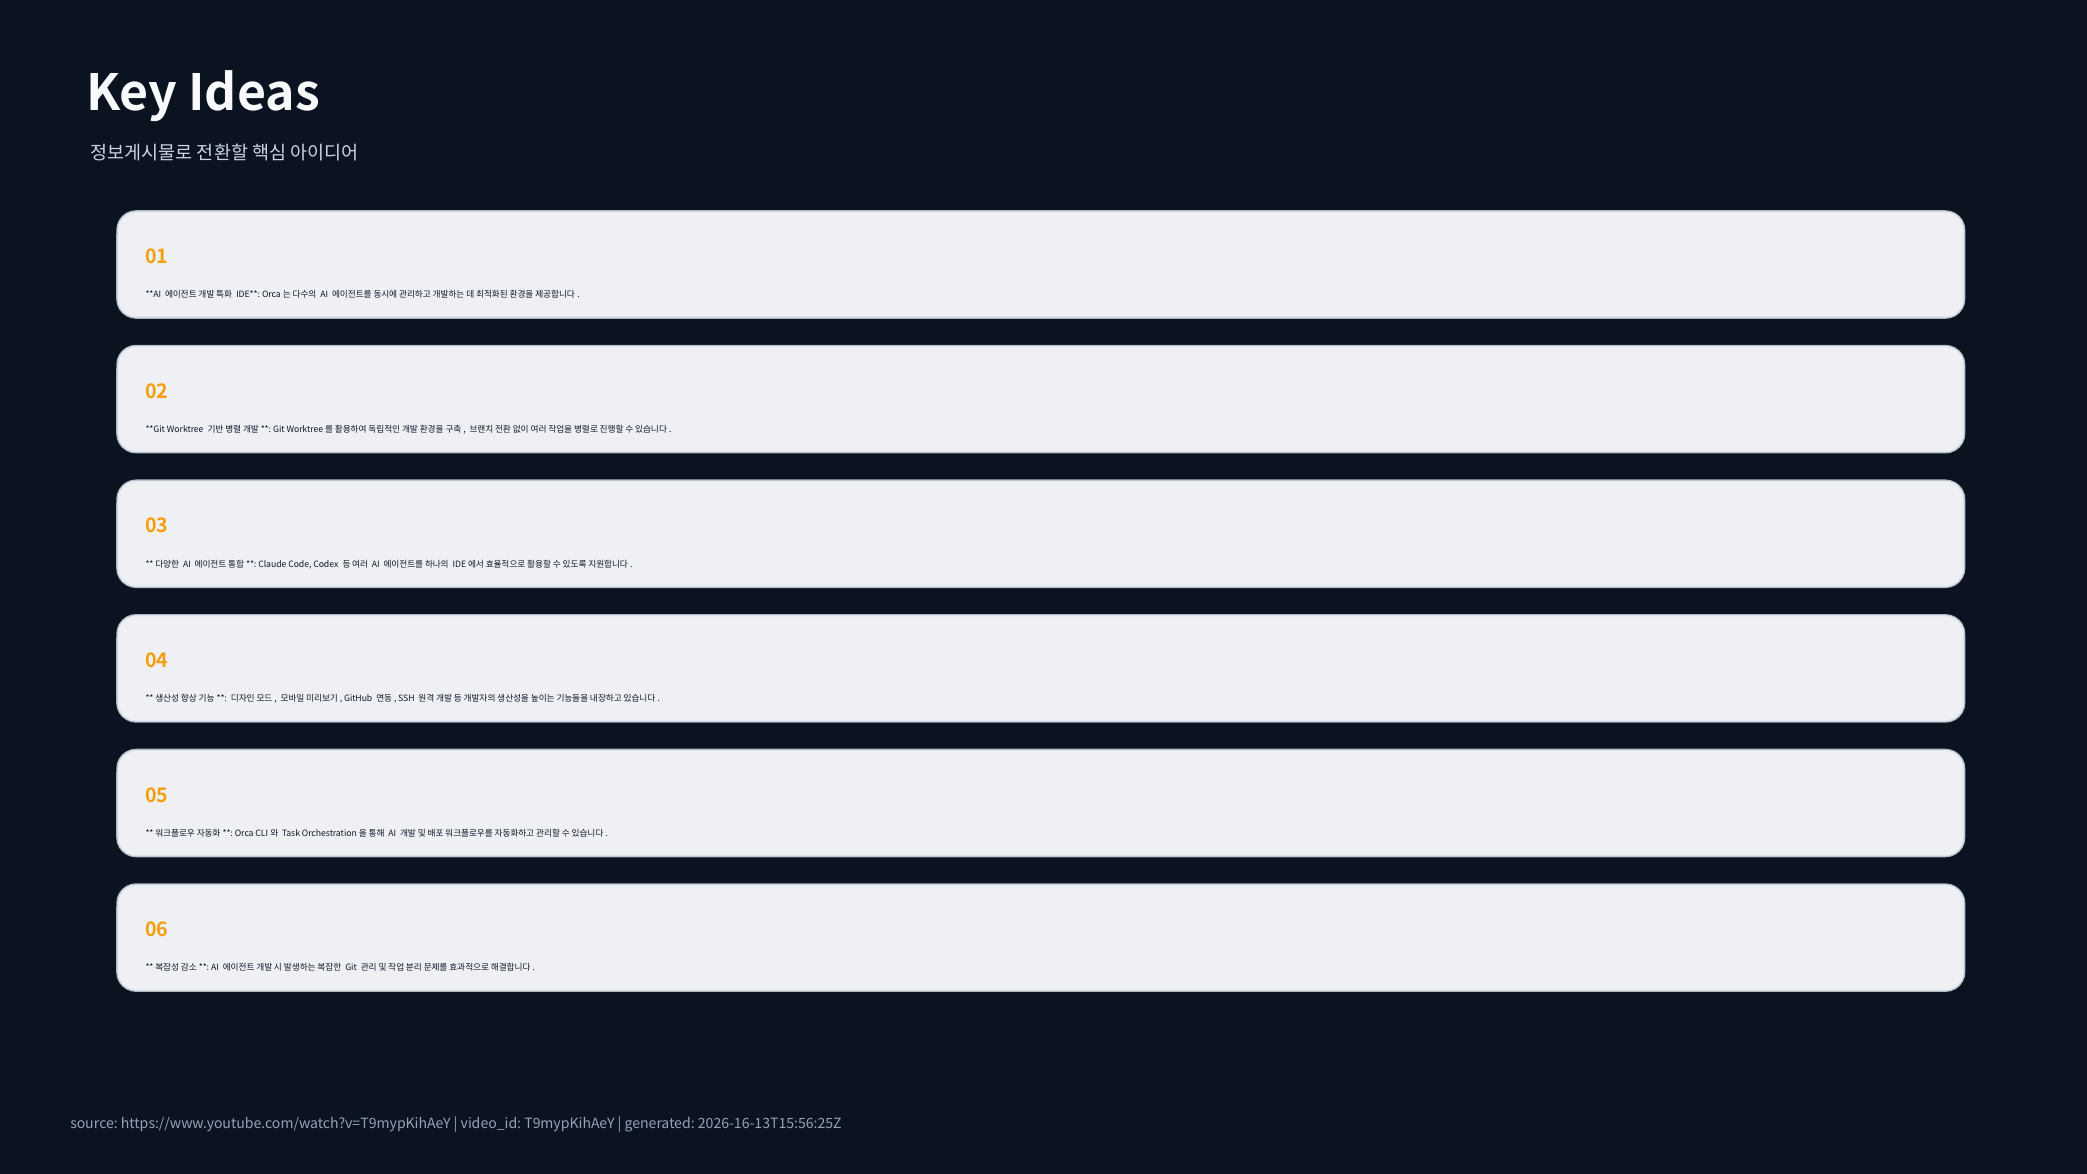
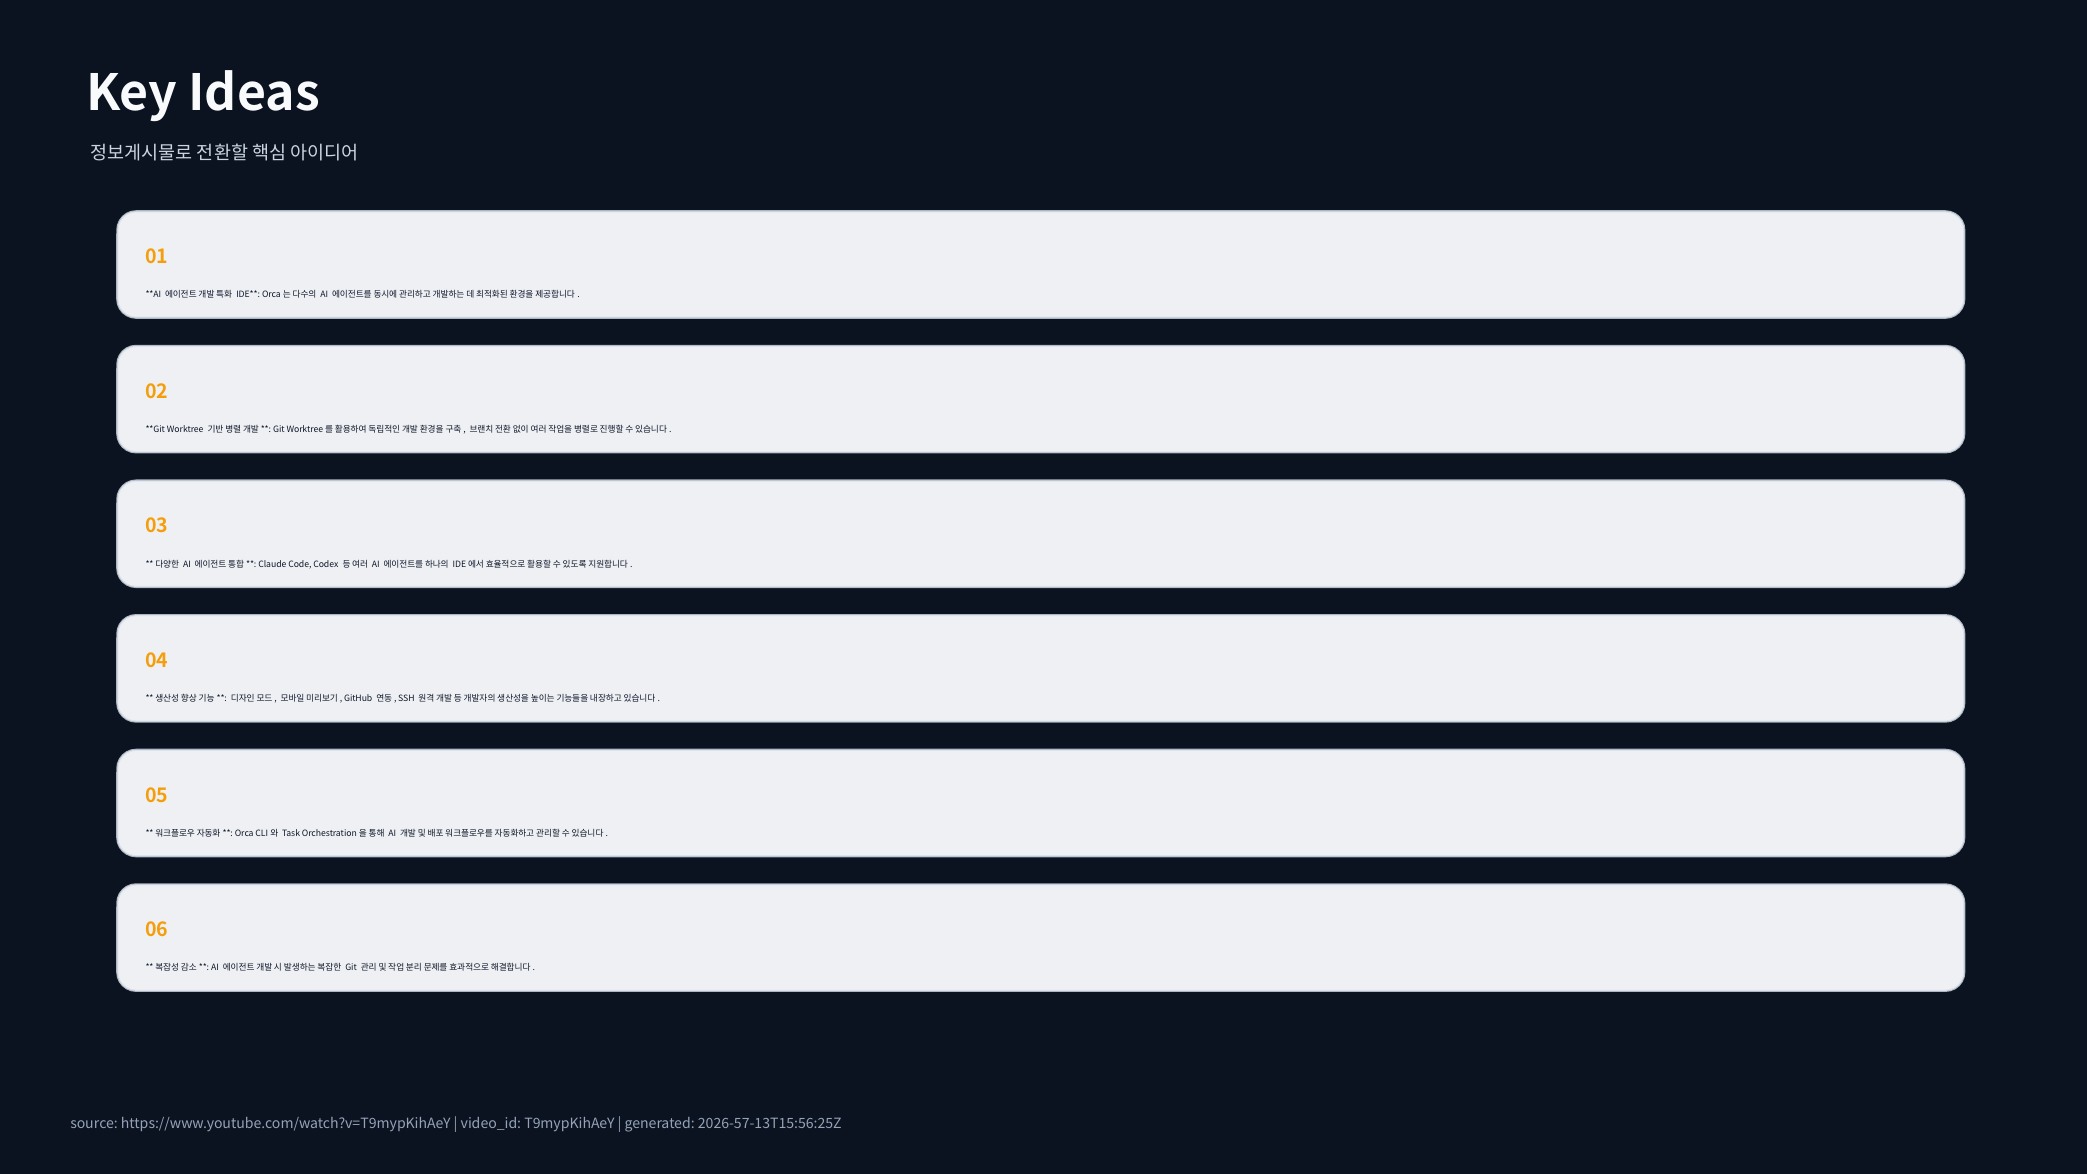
2026-16-13T15:56:25Z: 2026-16-13T15:56:25Z -> 2026-57-13T15:56:25Z (770, 1124)
